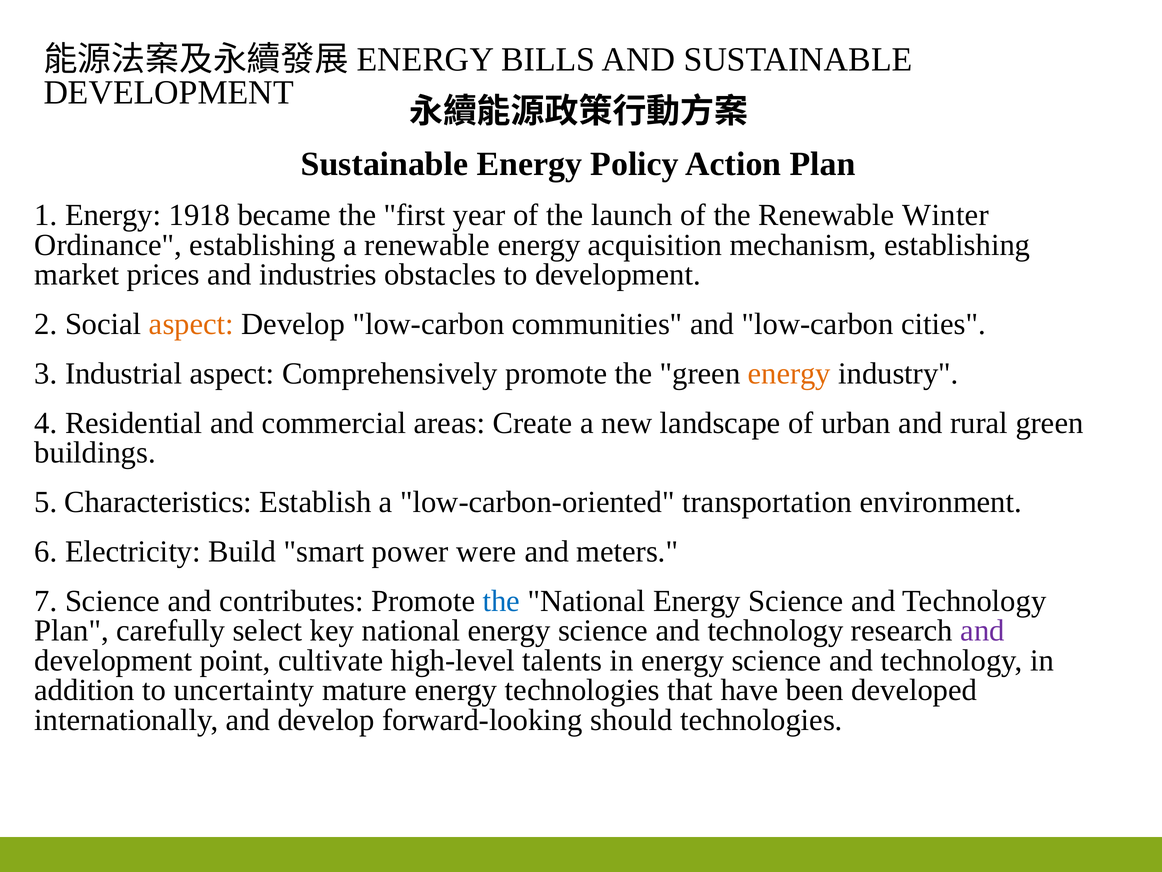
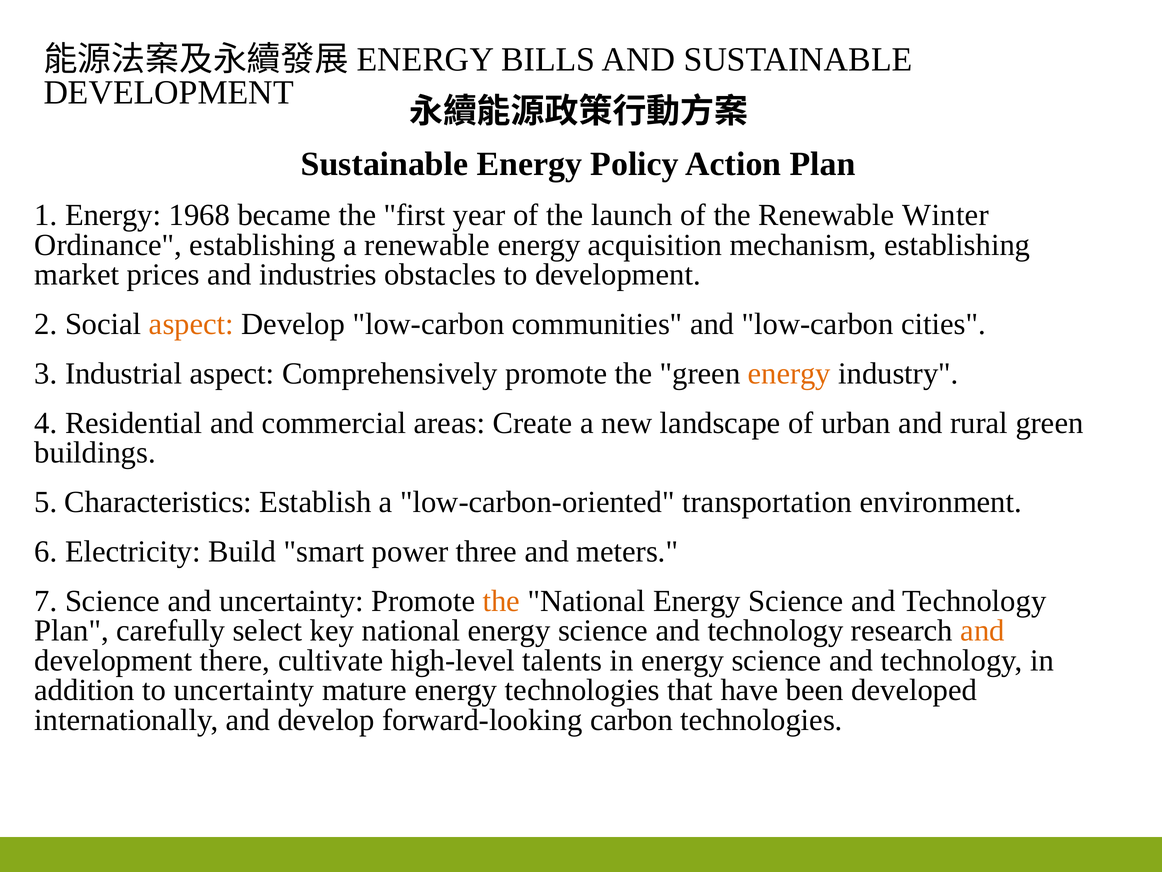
1918: 1918 -> 1968 (199, 215)
were: were -> three (486, 551)
and contributes: contributes -> uncertainty (292, 601)
the colour: blue -> orange (501, 601)
and colour: purple -> orange (983, 630)
point: point -> there (235, 660)
should: should -> carbon (632, 720)
